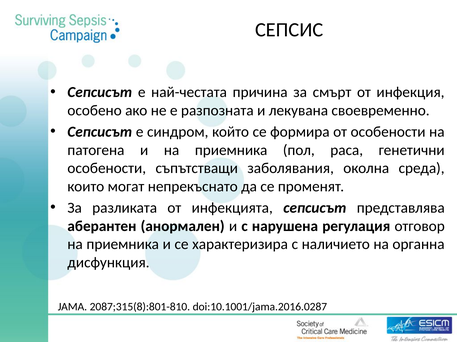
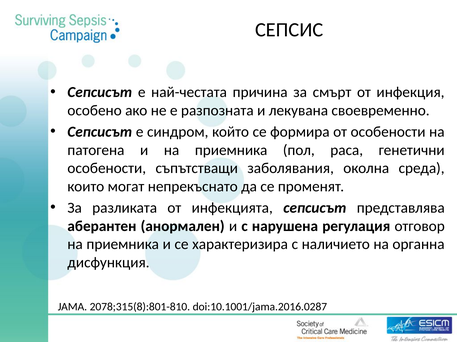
2087;315(8):801-810: 2087;315(8):801-810 -> 2078;315(8):801-810 (140, 308)
